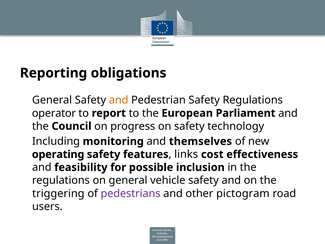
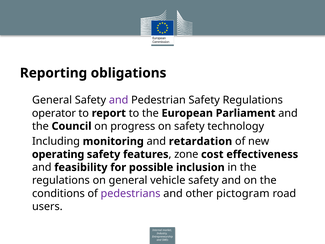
and colour: orange -> purple (119, 100)
themselves: themselves -> retardation (200, 141)
links: links -> zone (186, 154)
triggering: triggering -> conditions (58, 193)
